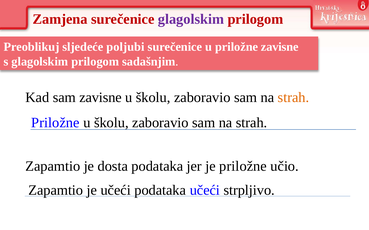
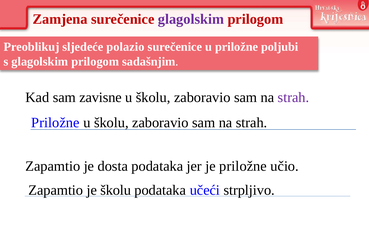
poljubi: poljubi -> polazio (126, 47)
priložne zavisne: zavisne -> poljubi (280, 47)
strah colour: orange -> purple (293, 98)
je učeći: učeći -> školu (116, 191)
